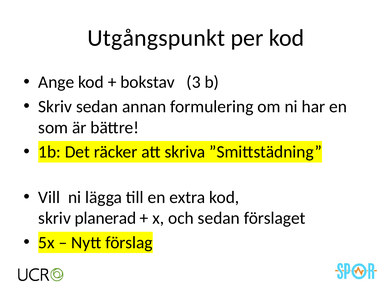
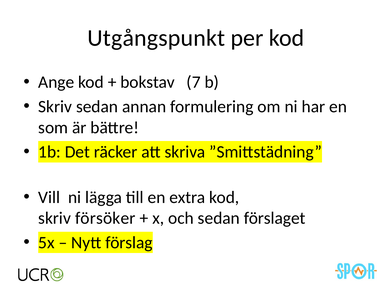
3: 3 -> 7 (194, 82)
planerad: planerad -> försöker (105, 218)
